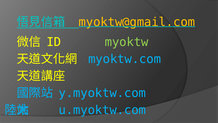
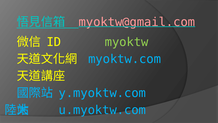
myoktw@gmail.com colour: yellow -> pink (137, 22)
